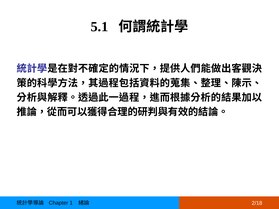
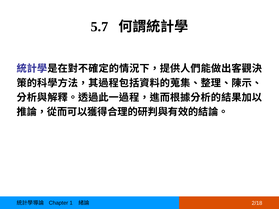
5.1: 5.1 -> 5.7 (99, 27)
